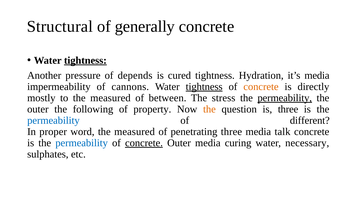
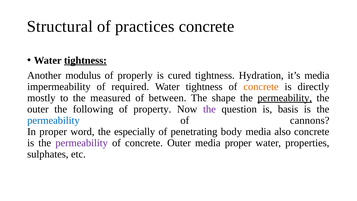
generally: generally -> practices (145, 26)
pressure: pressure -> modulus (83, 75)
depends: depends -> properly (135, 75)
cannons: cannons -> required (130, 87)
tightness underline: present -> none (204, 87)
stress: stress -> shape (224, 98)
the colour: orange -> purple (209, 109)
is three: three -> basis (288, 109)
different: different -> cannons (310, 120)
word the measured: measured -> especially (135, 132)
penetrating three: three -> body (231, 132)
talk: talk -> also (283, 132)
permeability colour: blue -> purple (82, 143)
concrete underline: present -> none (144, 143)
media curing: curing -> proper (238, 143)
necessary: necessary -> properties (307, 143)
